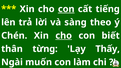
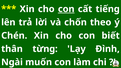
sàng: sàng -> chốn (76, 22)
cho underline: present -> none (64, 36)
Thấy: Thấy -> Đình (108, 49)
